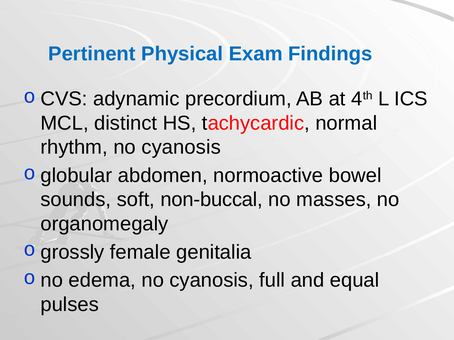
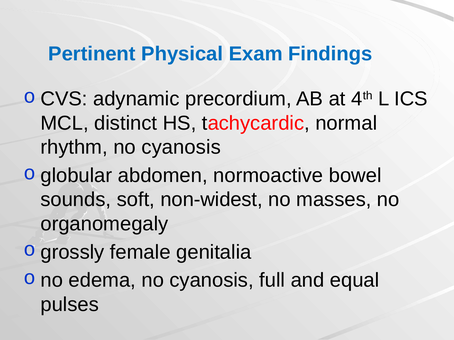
non-buccal: non-buccal -> non-widest (212, 200)
